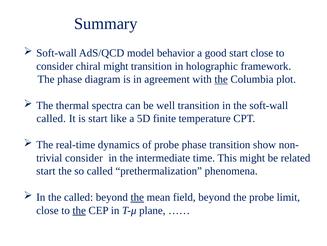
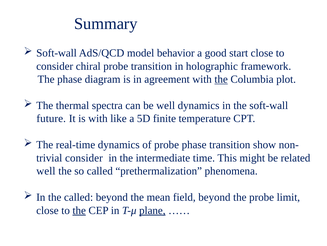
chiral might: might -> probe (116, 66)
well transition: transition -> dynamics (199, 105)
called: called -> future (51, 118)
is start: start -> with (98, 118)
start: start -> well (46, 171)
the underline: present -> none (137, 197)
plane underline: none -> present (152, 210)
